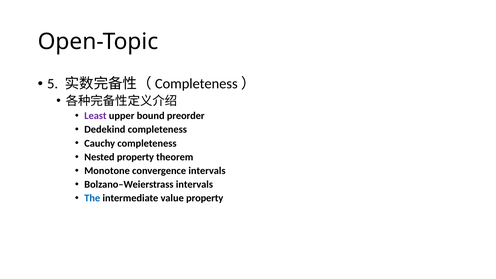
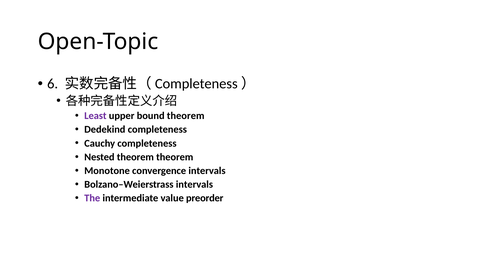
5: 5 -> 6 (53, 84)
bound preorder: preorder -> theorem (186, 116)
Nested property: property -> theorem (135, 157)
The colour: blue -> purple (92, 198)
value property: property -> preorder (205, 198)
